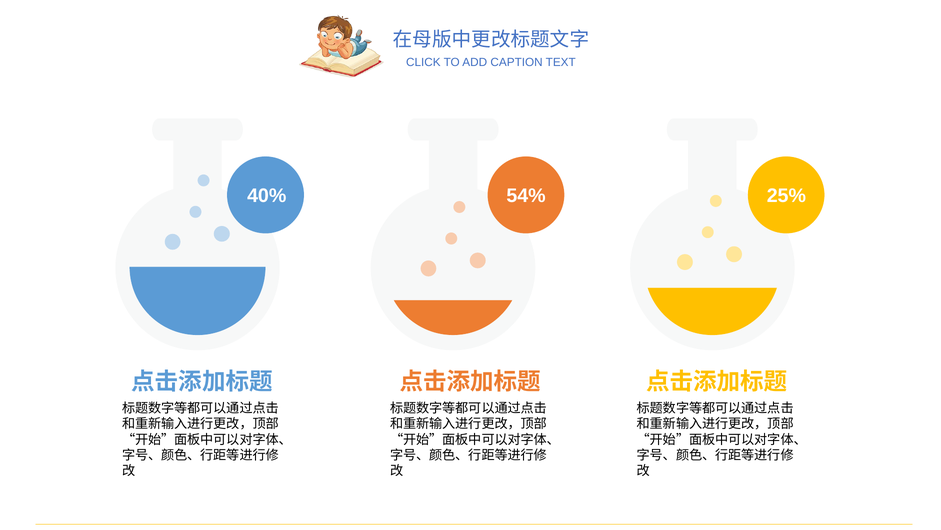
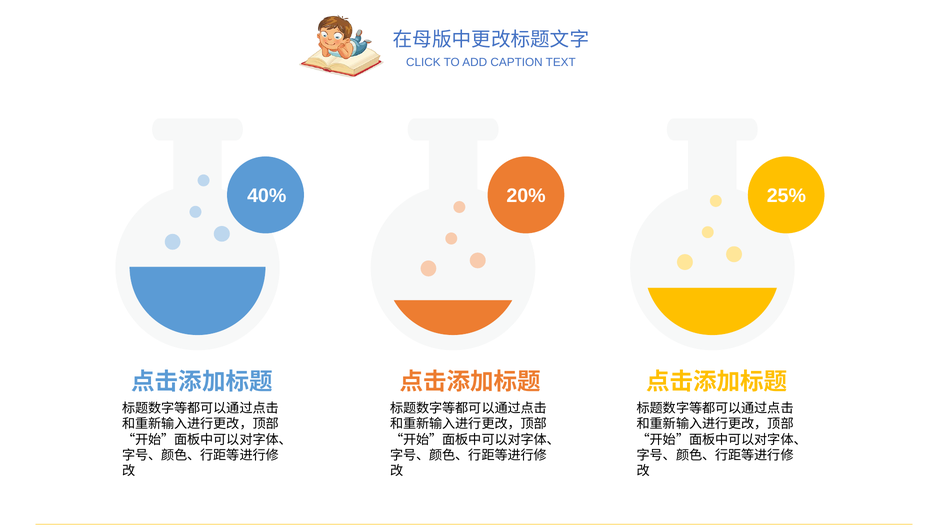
54%: 54% -> 20% (526, 195)
